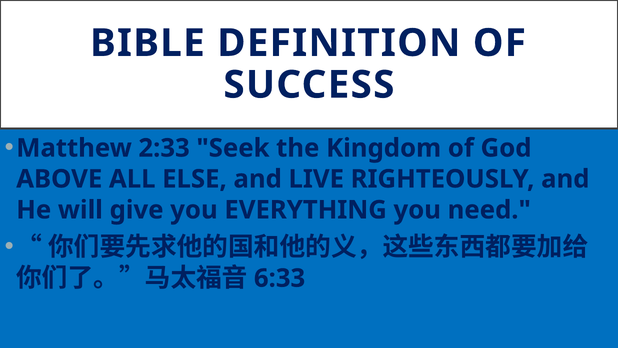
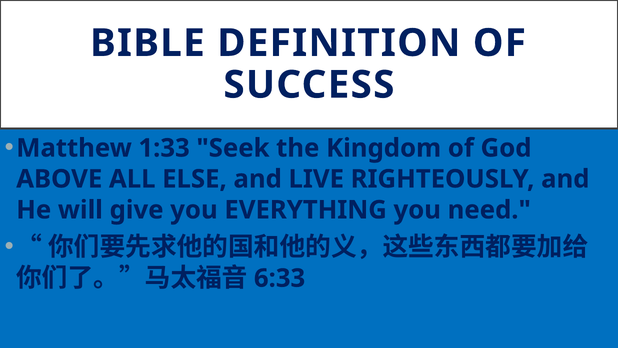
2:33: 2:33 -> 1:33 (164, 148)
